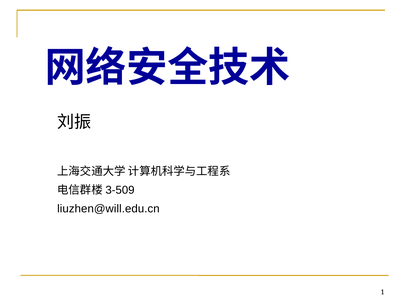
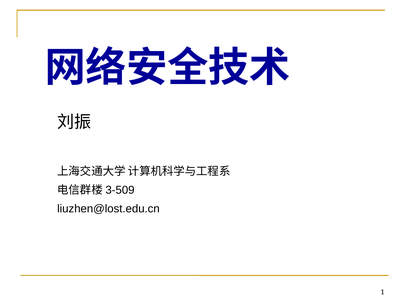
liuzhen@will.edu.cn: liuzhen@will.edu.cn -> liuzhen@lost.edu.cn (108, 209)
